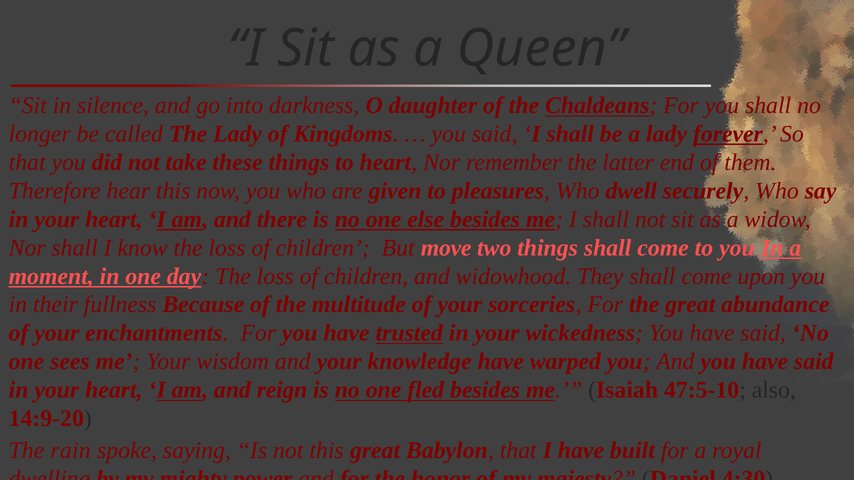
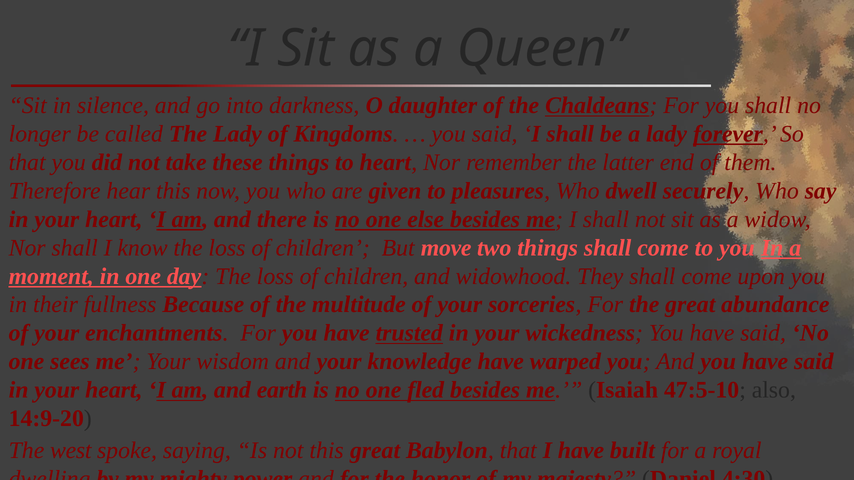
reign: reign -> earth (282, 390)
rain: rain -> west (71, 451)
